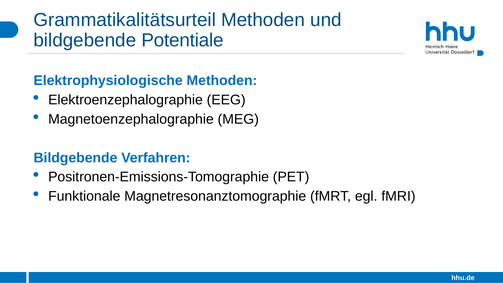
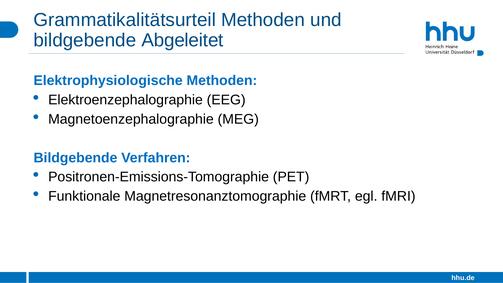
Potentiale: Potentiale -> Abgeleitet (182, 40)
